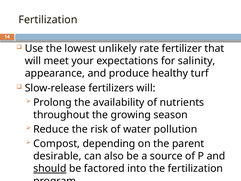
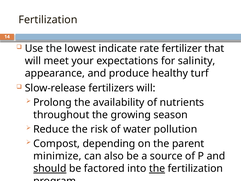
unlikely: unlikely -> indicate (118, 48)
desirable: desirable -> minimize (57, 156)
the underline: none -> present (157, 168)
